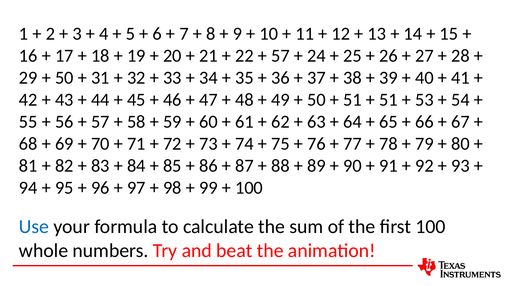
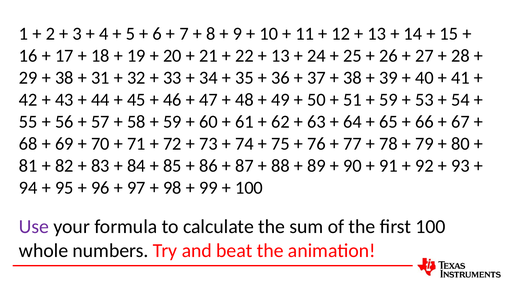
57: 57 -> 13 (280, 56)
50: 50 -> 38 (64, 78)
51: 51 -> 59 (388, 100)
Use colour: blue -> purple (34, 227)
